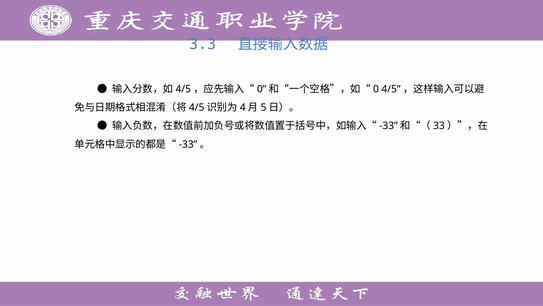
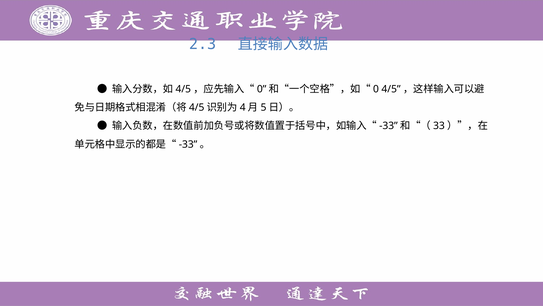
3.3: 3.3 -> 2.3 (203, 44)
